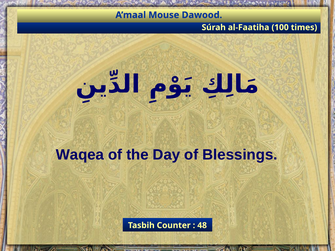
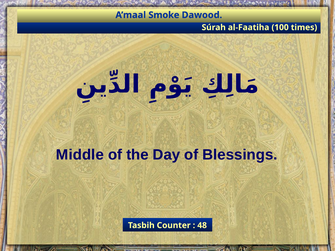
Mouse: Mouse -> Smoke (164, 15)
Waqea: Waqea -> Middle (80, 155)
